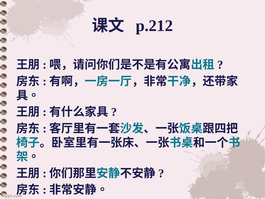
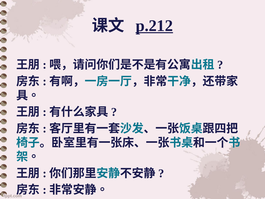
p.212 underline: none -> present (154, 26)
